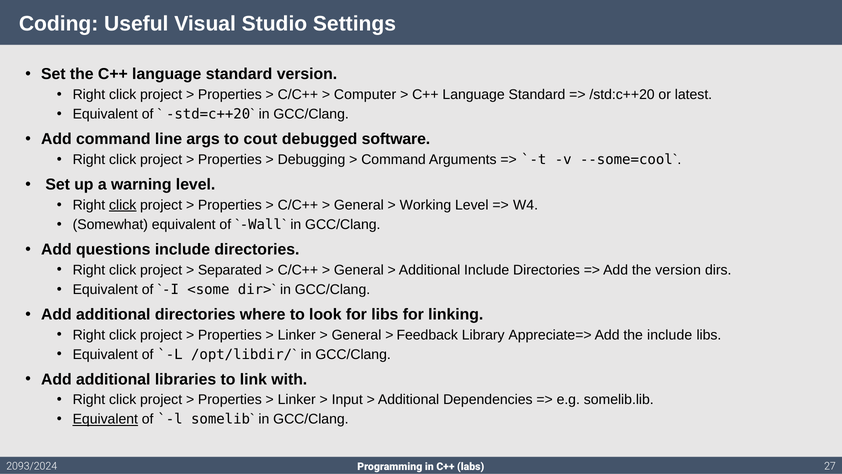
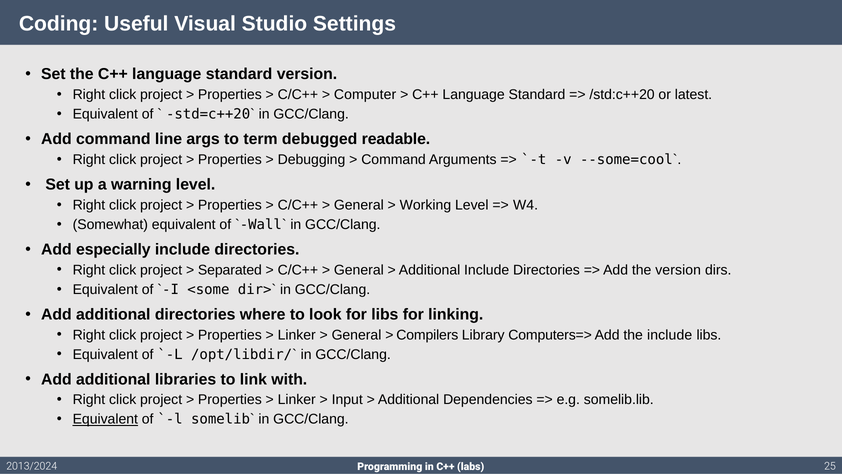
cout: cout -> term (261, 139)
software: software -> readable (396, 139)
click underline: present -> none (123, 205)
questions: questions -> especially (113, 249)
Feedback: Feedback -> Compilers (427, 335)
Appreciate=>: Appreciate=> -> Computers=> (550, 335)
2093/2024: 2093/2024 -> 2013/2024 (32, 466)
27: 27 -> 25 (830, 466)
